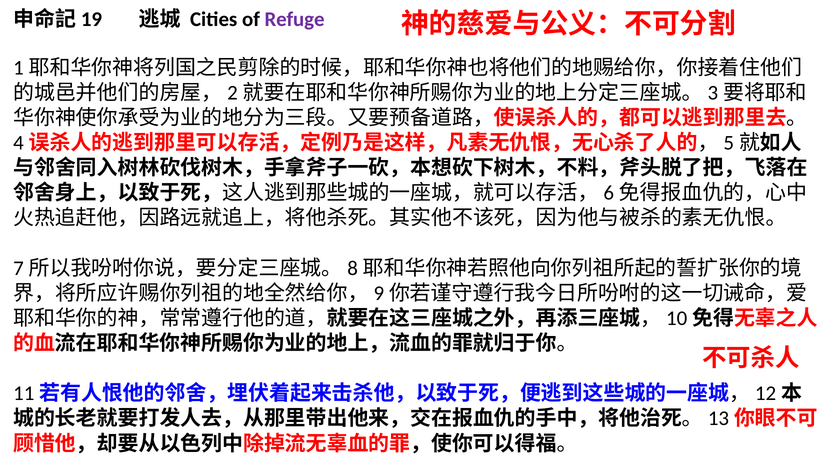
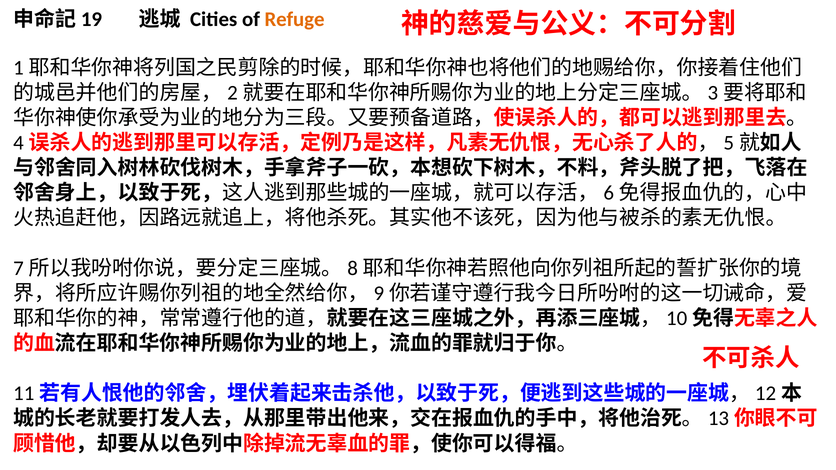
Refuge colour: purple -> orange (295, 20)
